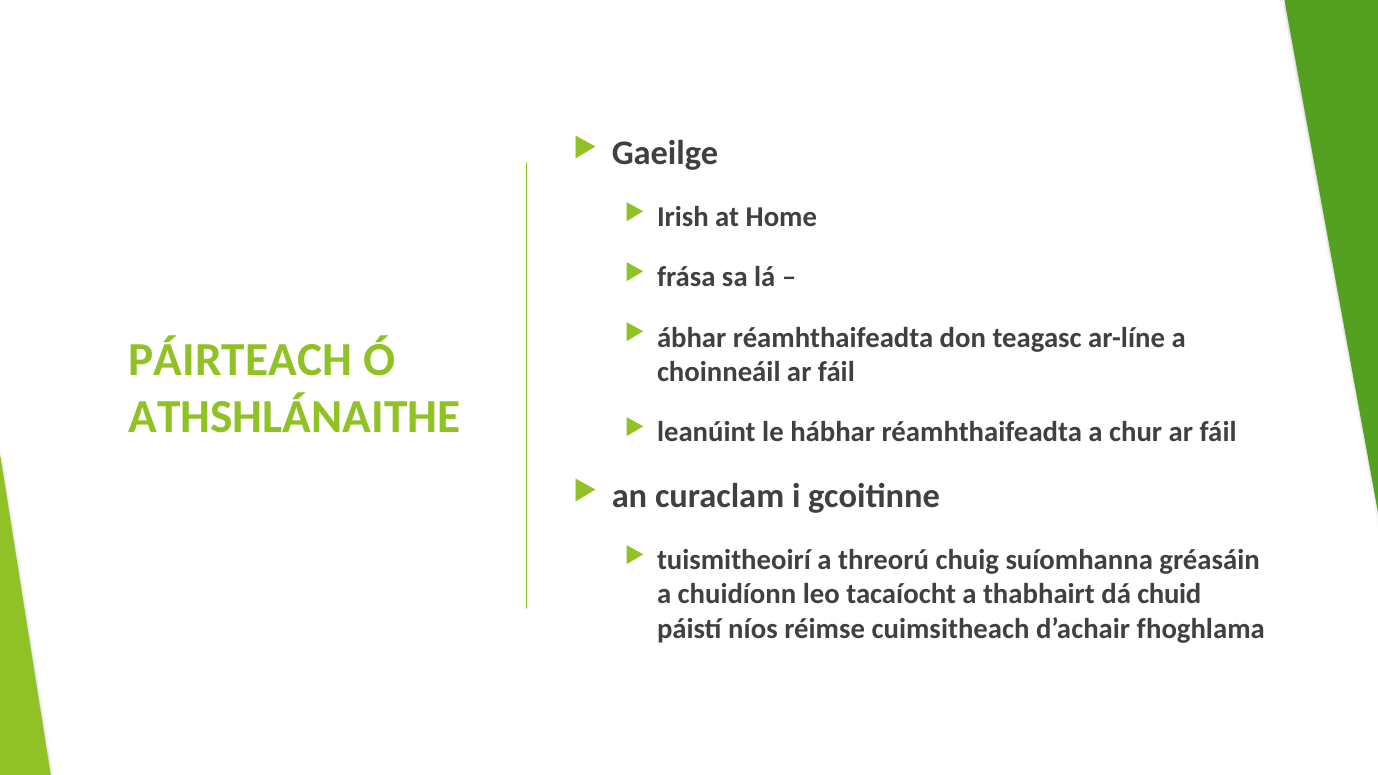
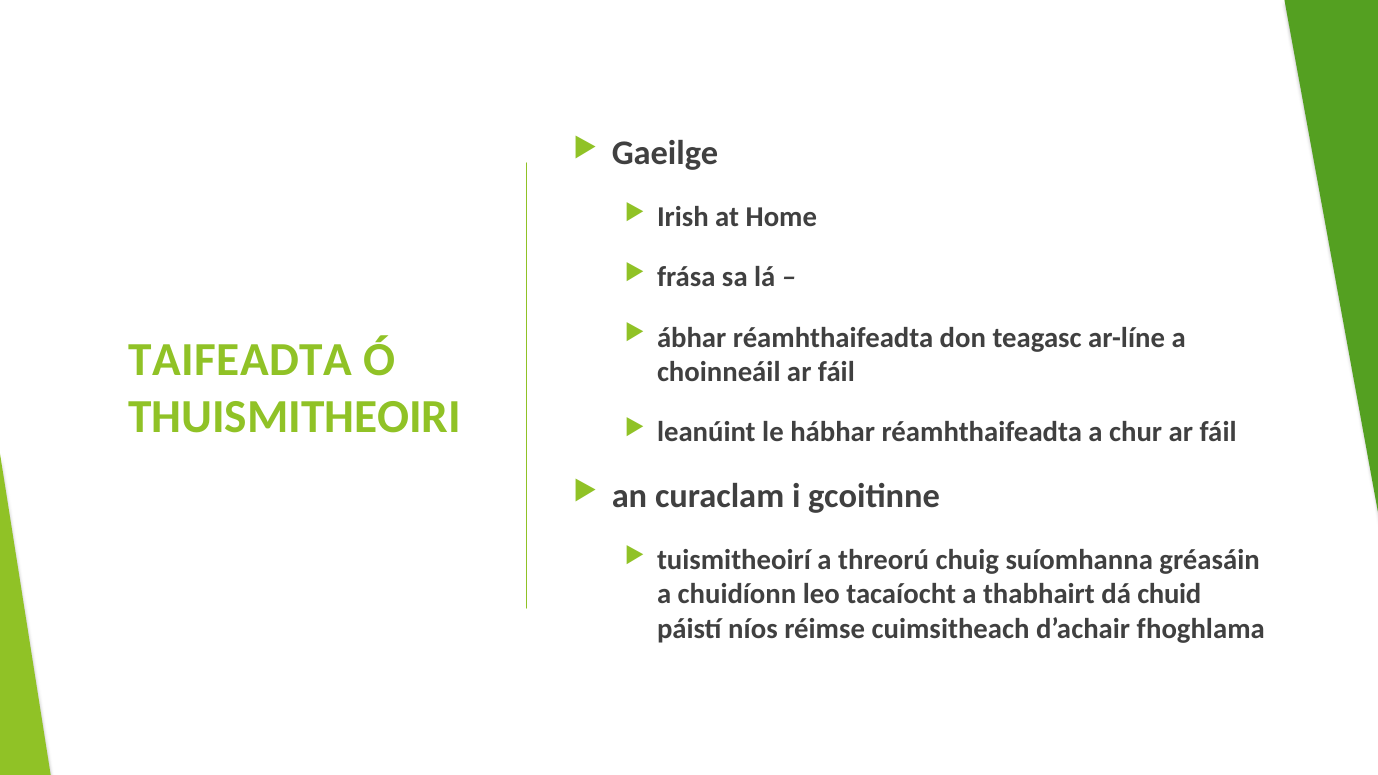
PÁIRTEACH: PÁIRTEACH -> TAIFEADTA (240, 360)
ATHSHLÁNAITHE: ATHSHLÁNAITHE -> THUISMITHEOIRI (295, 417)
